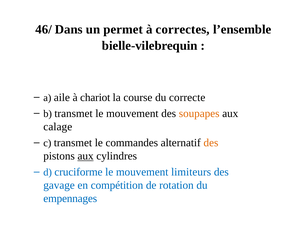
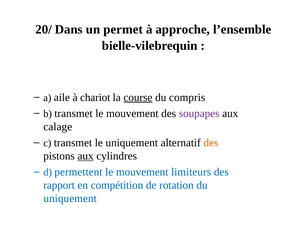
46/: 46/ -> 20/ (44, 29)
correctes: correctes -> approche (183, 29)
course underline: none -> present (138, 97)
correcte: correcte -> compris (187, 97)
soupapes colour: orange -> purple (199, 114)
le commandes: commandes -> uniquement (132, 143)
cruciforme: cruciforme -> permettent (78, 172)
gavage: gavage -> rapport (59, 185)
empennages: empennages -> uniquement (70, 199)
